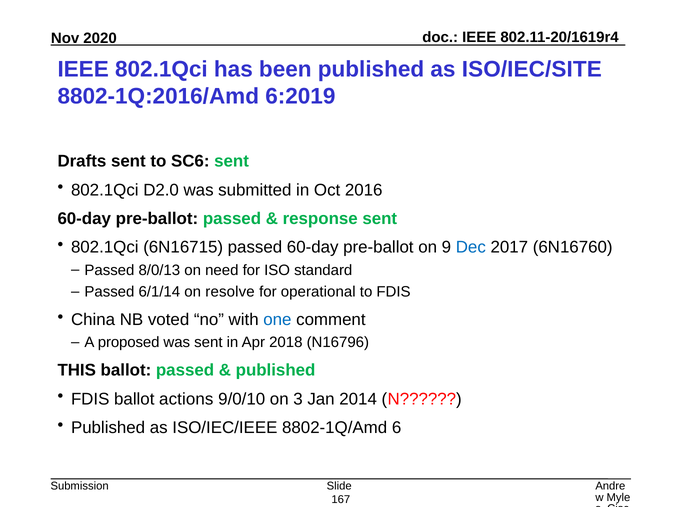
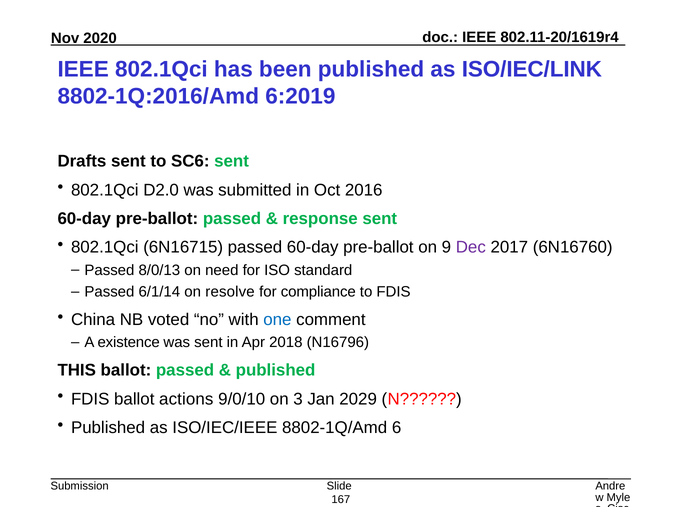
ISO/IEC/SITE: ISO/IEC/SITE -> ISO/IEC/LINK (532, 69)
Dec colour: blue -> purple (471, 247)
operational: operational -> compliance (318, 292)
proposed: proposed -> existence (129, 342)
2014: 2014 -> 2029 (358, 399)
